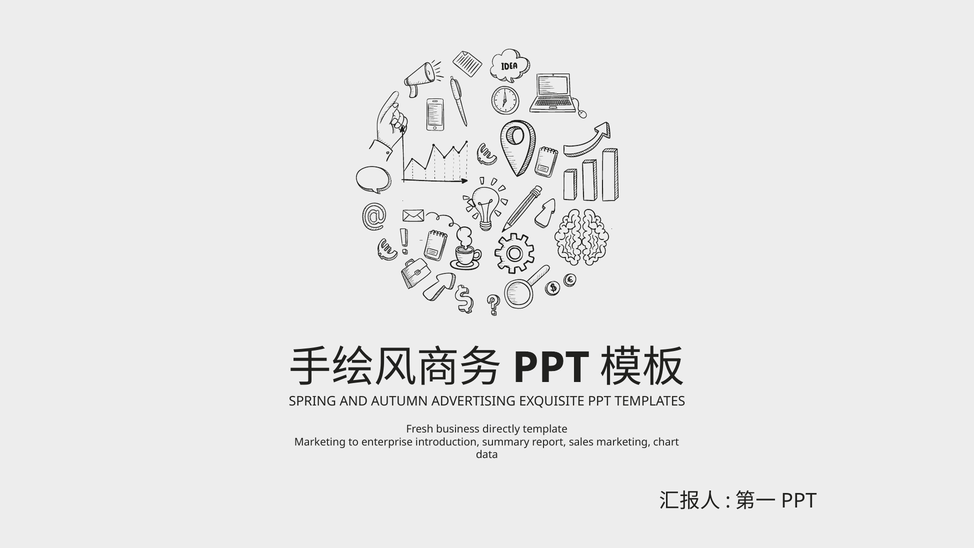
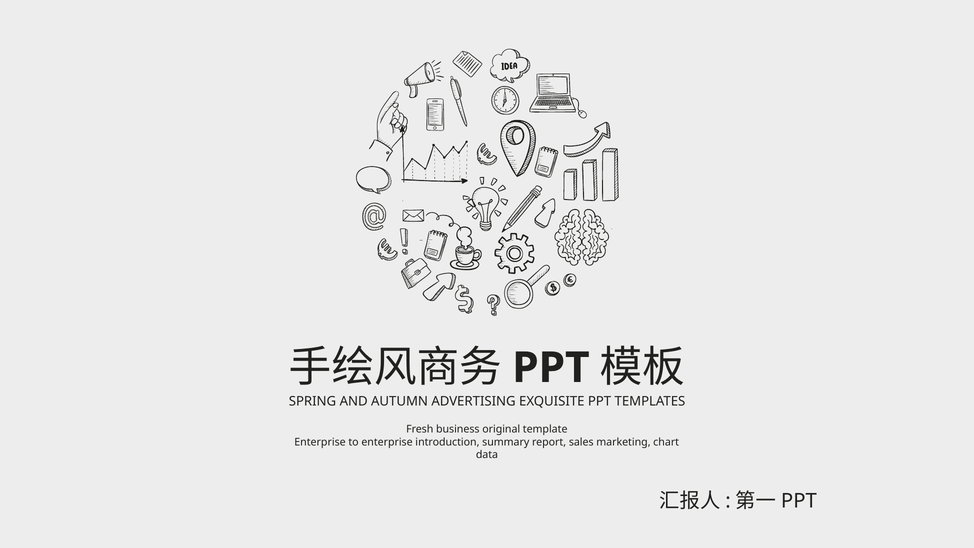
directly: directly -> original (501, 429)
Marketing: Marketing -> Enterprise (320, 442)
